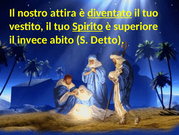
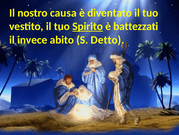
attira: attira -> causa (63, 13)
diventato underline: present -> none (110, 13)
superiore: superiore -> battezzati (136, 26)
